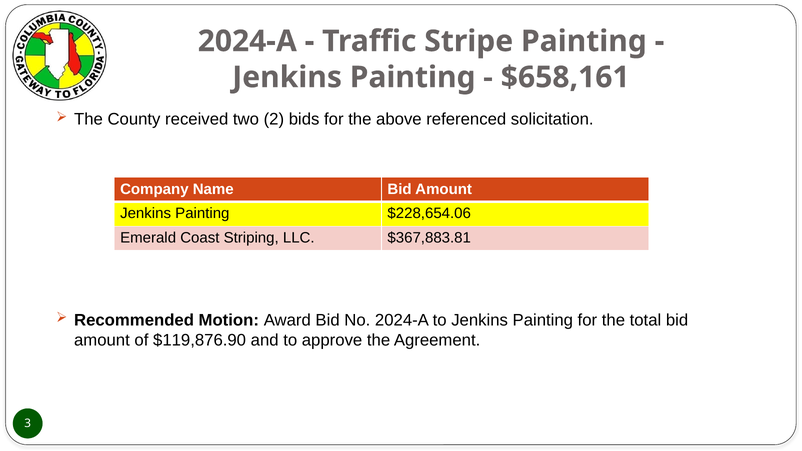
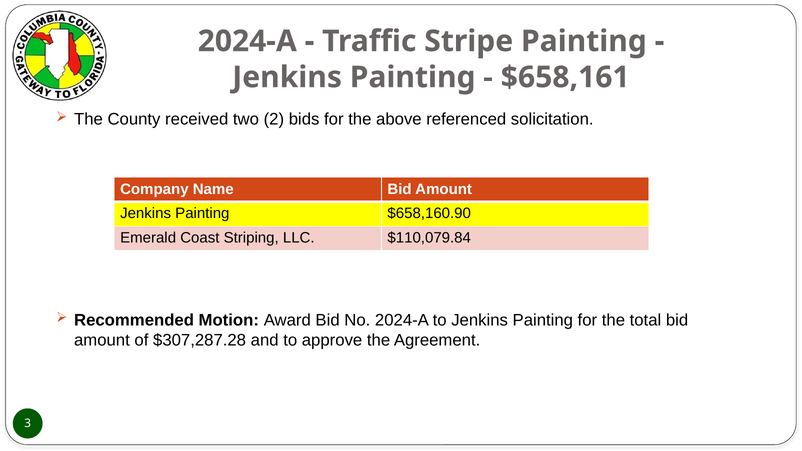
$228,654.06: $228,654.06 -> $658,160.90 (429, 214)
$367,883.81: $367,883.81 -> $110,079.84 (429, 238)
$119,876.90: $119,876.90 -> $307,287.28 (200, 340)
